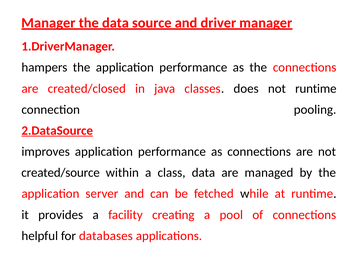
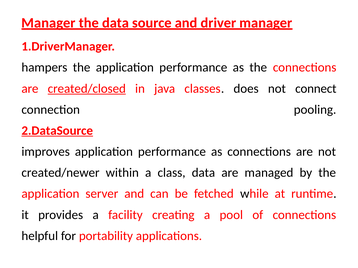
created/closed underline: none -> present (87, 89)
not runtime: runtime -> connect (316, 89)
created/source: created/source -> created/newer (60, 173)
databases: databases -> portability (106, 236)
